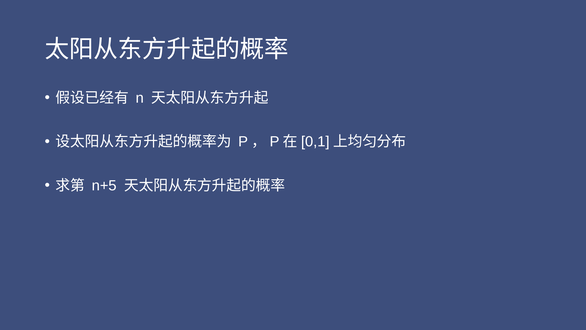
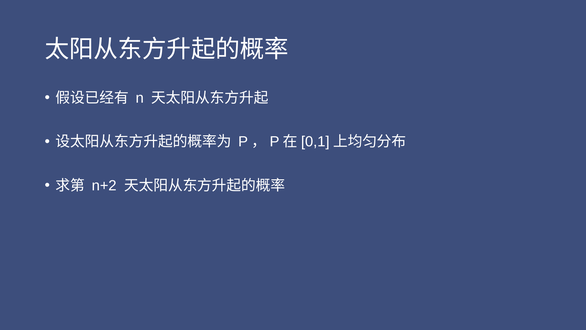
n+5: n+5 -> n+2 (104, 185)
